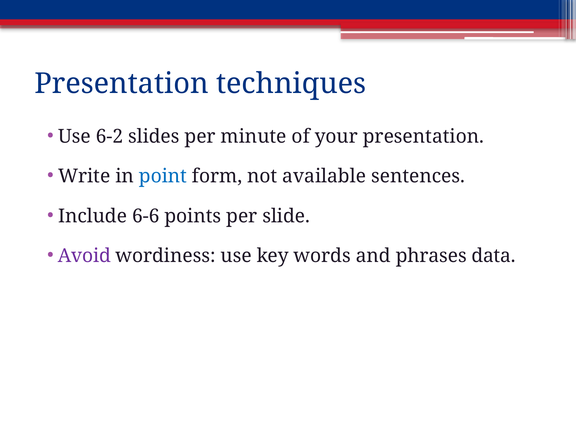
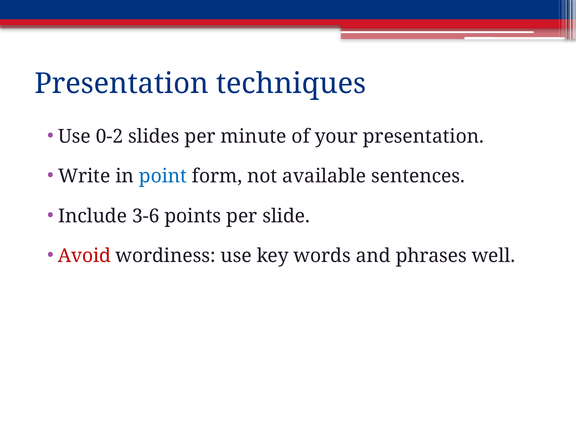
6-2: 6-2 -> 0-2 (109, 136)
6-6: 6-6 -> 3-6 (146, 216)
Avoid colour: purple -> red (84, 256)
data: data -> well (493, 256)
